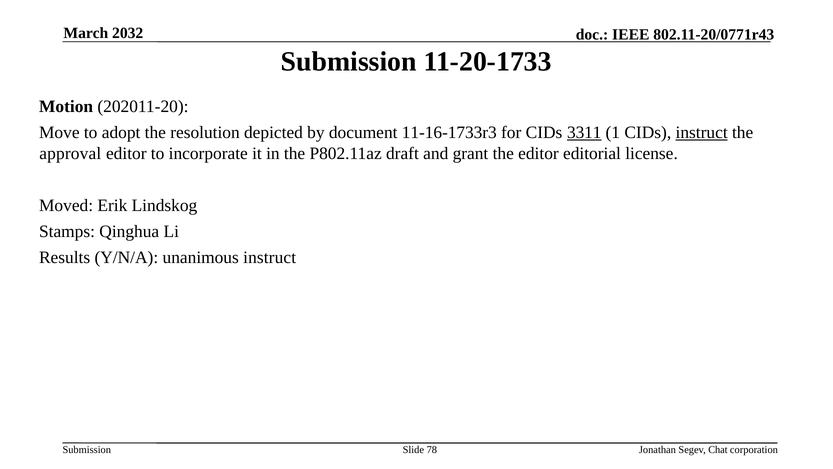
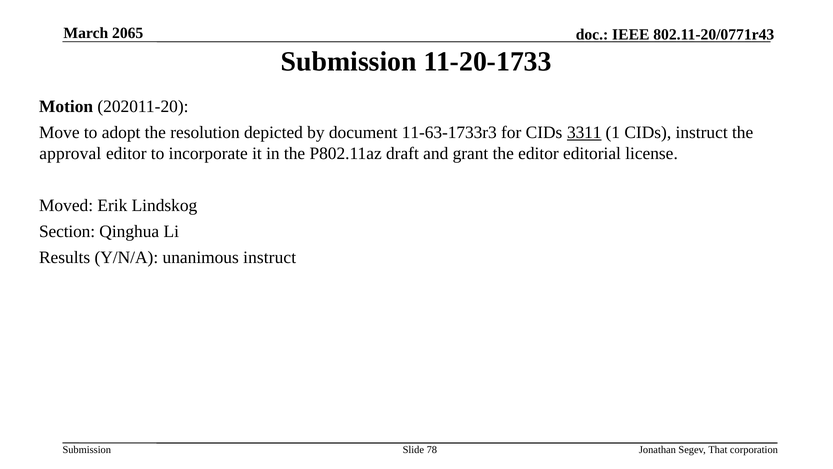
2032: 2032 -> 2065 (128, 33)
11-16-1733r3: 11-16-1733r3 -> 11-63-1733r3 (449, 132)
instruct underline: present -> none (702, 132)
Stamps: Stamps -> Section (67, 231)
Chat: Chat -> That (718, 449)
